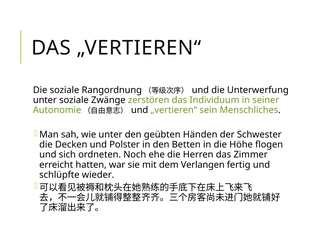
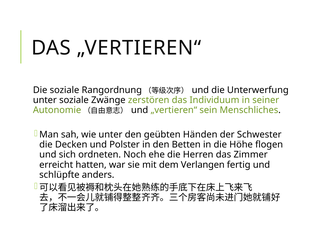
wieder: wieder -> anders (98, 175)
